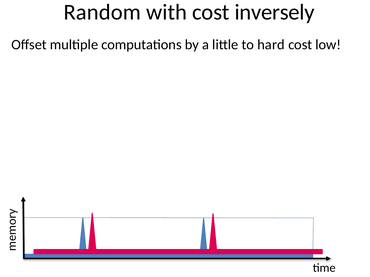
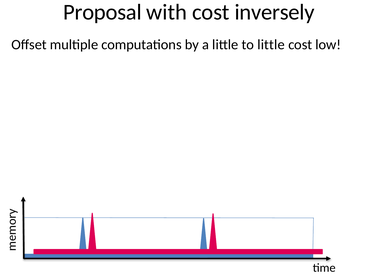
Random: Random -> Proposal (102, 12)
to hard: hard -> little (271, 45)
